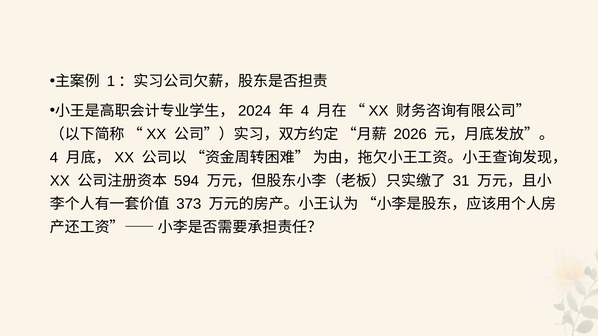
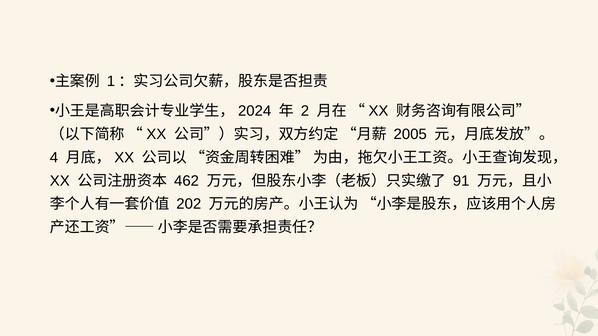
4: 4 -> 2 (305, 111)
2026: 2026 -> 2005 (410, 134)
594: 594 -> 462 (187, 181)
31: 31 -> 91 (461, 181)
373: 373 -> 202 (189, 204)
